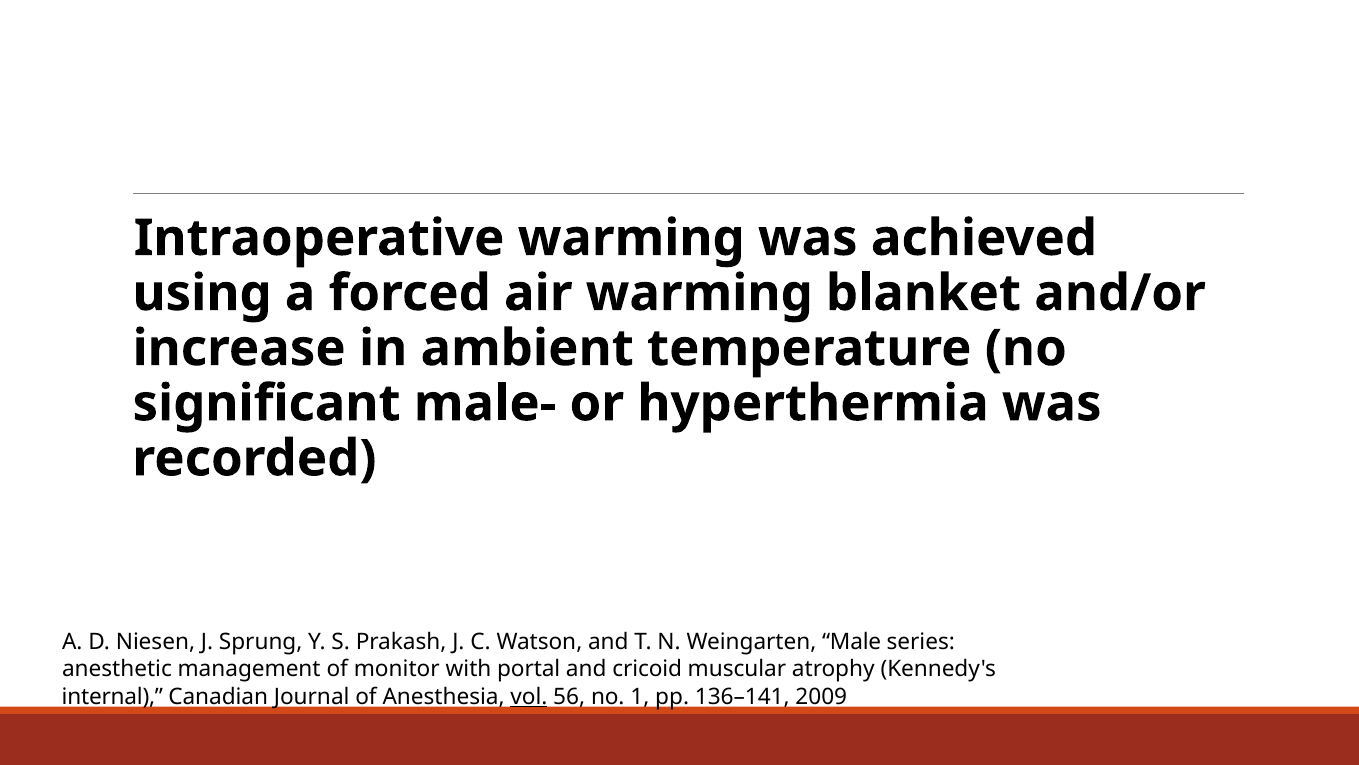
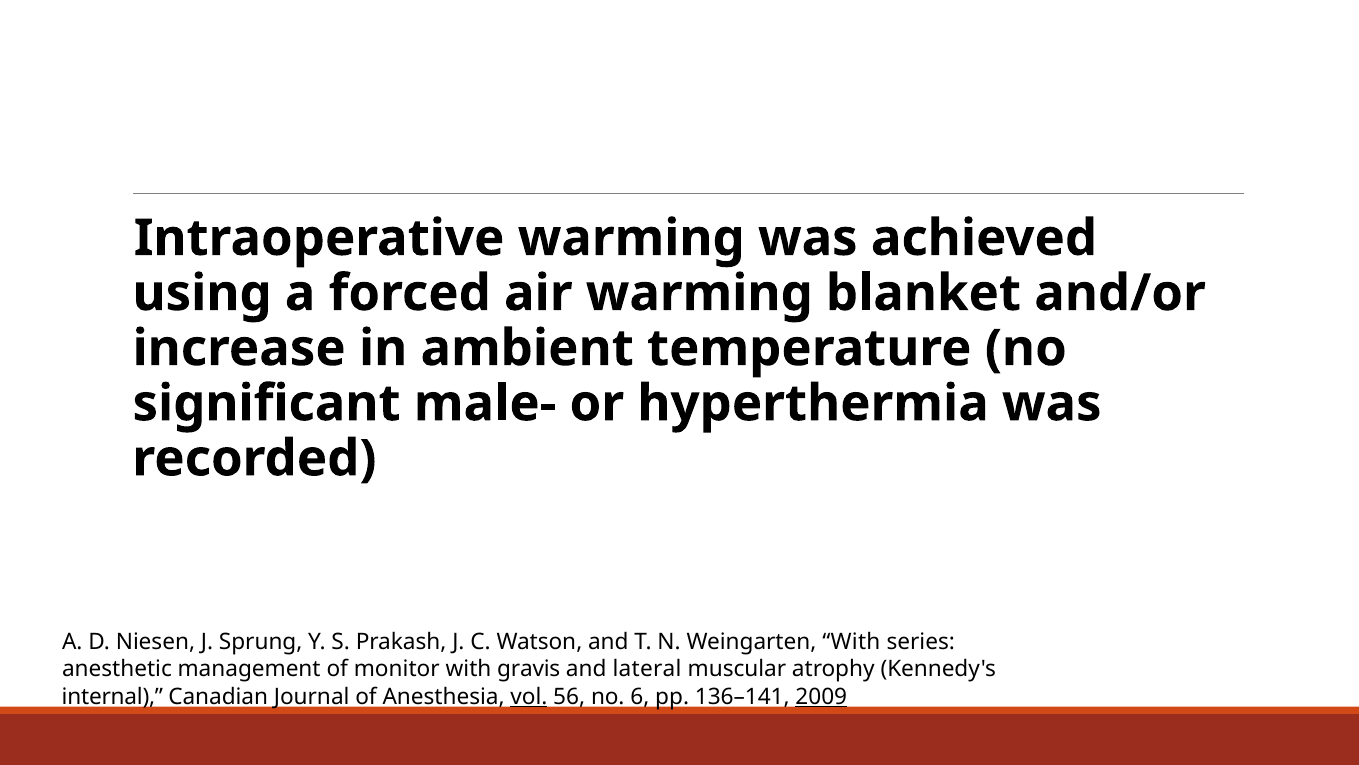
Weingarten Male: Male -> With (851, 642)
portal: portal -> gravis (529, 669)
cricoid: cricoid -> lateral (647, 669)
1: 1 -> 6 (640, 696)
2009 underline: none -> present (821, 696)
